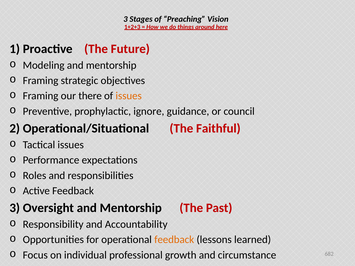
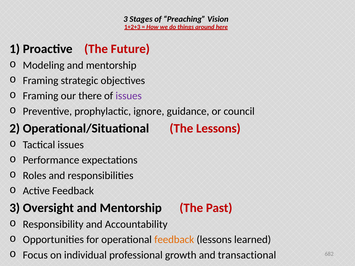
issues colour: orange -> purple (129, 96)
The Faithful: Faithful -> Lessons (218, 128)
circumstance: circumstance -> transactional (247, 255)
